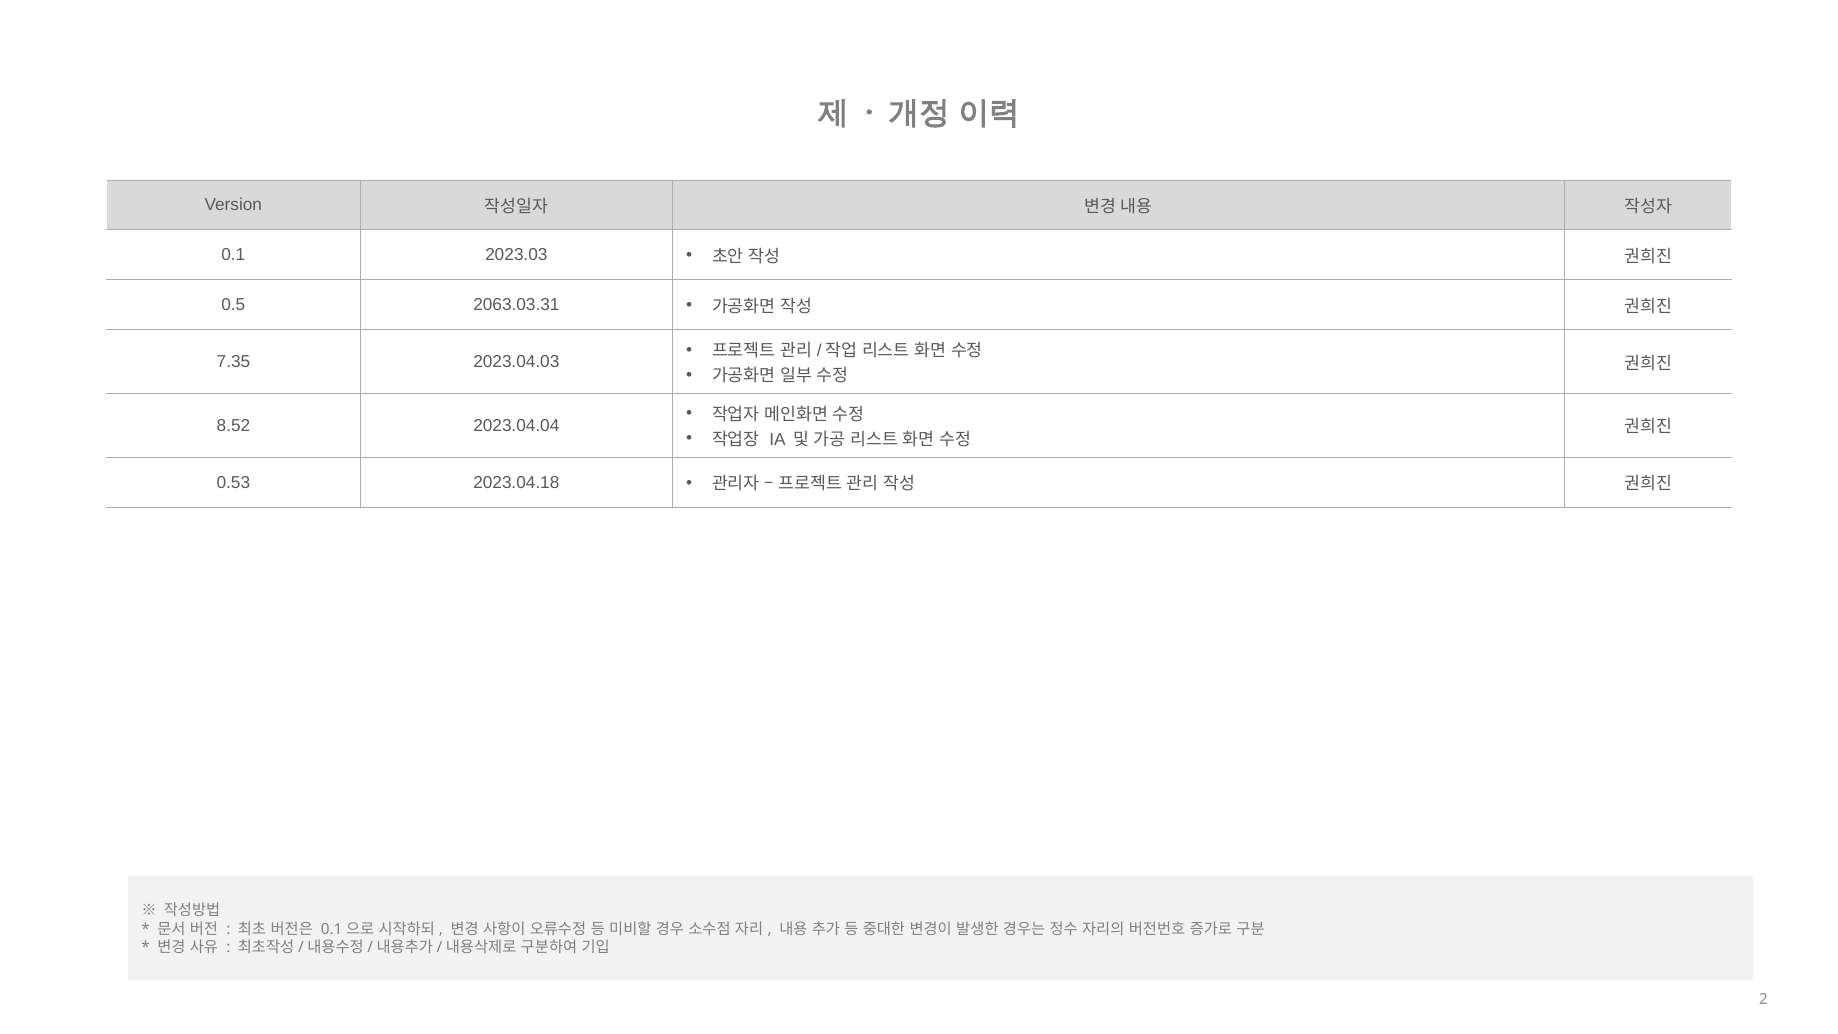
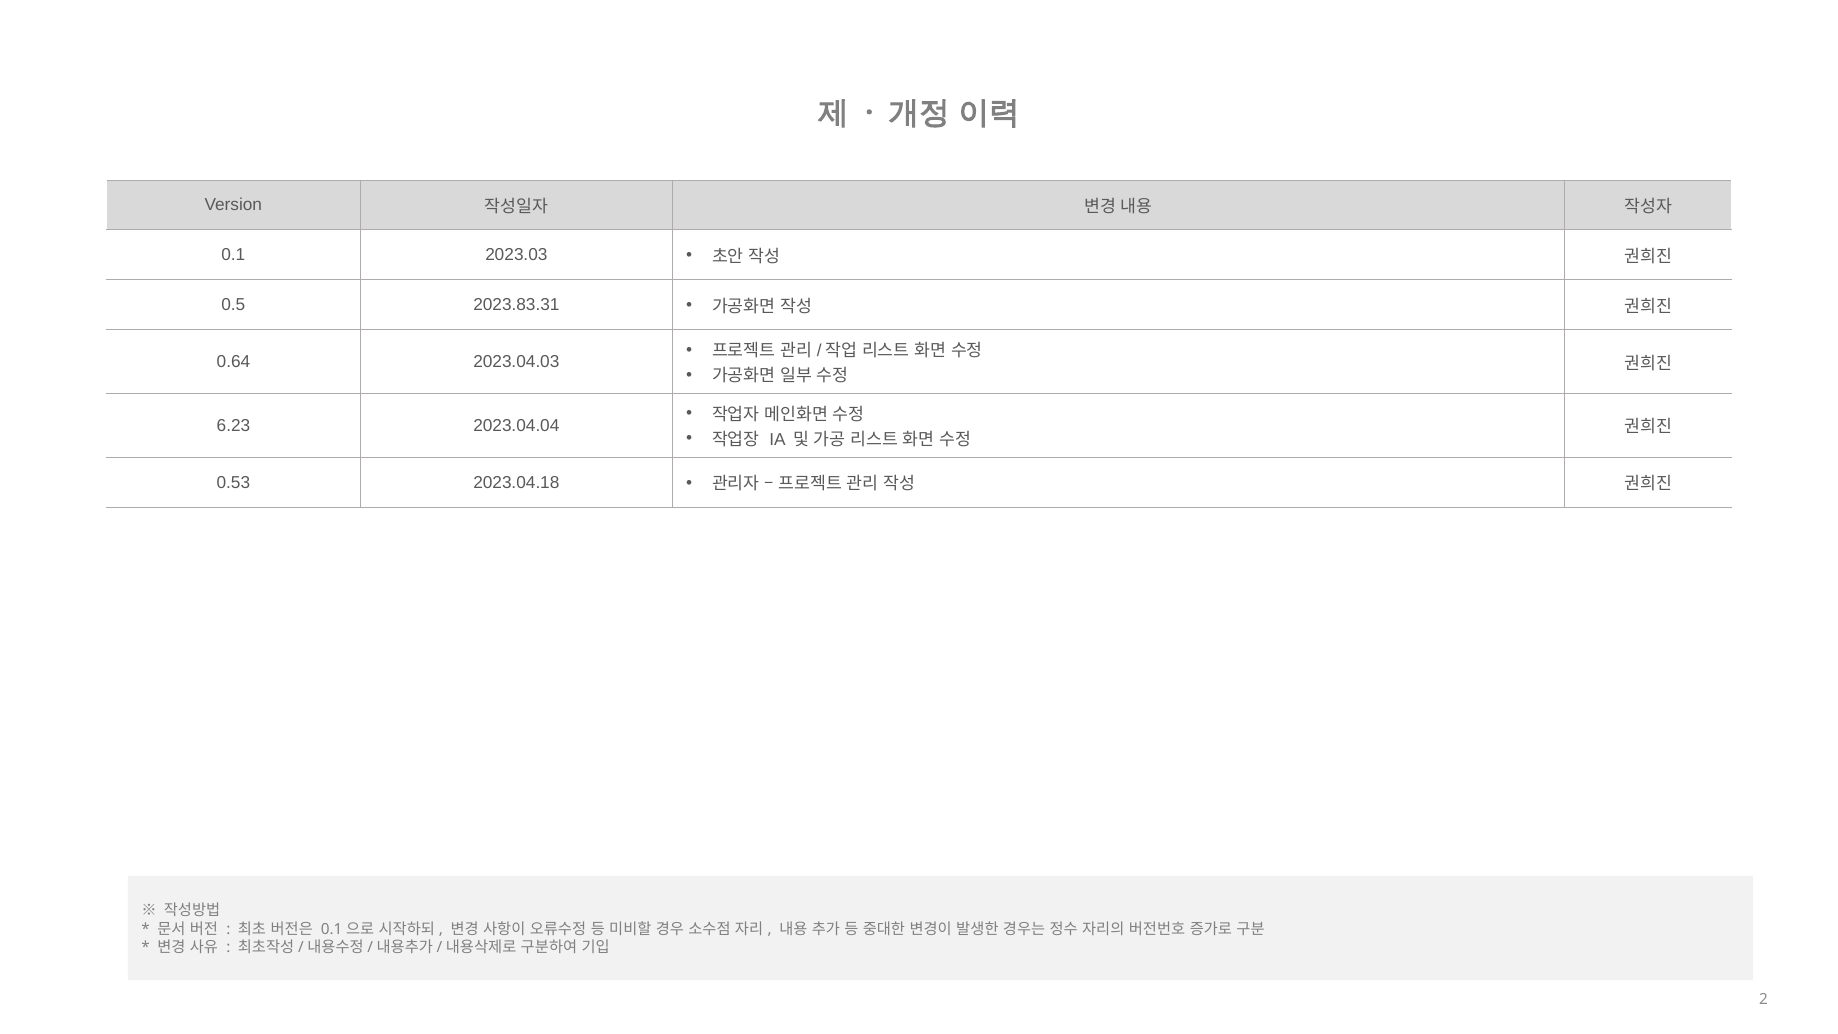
2063.03.31: 2063.03.31 -> 2023.83.31 (516, 305)
7.35: 7.35 -> 0.64 (233, 362)
8.52: 8.52 -> 6.23 (233, 426)
